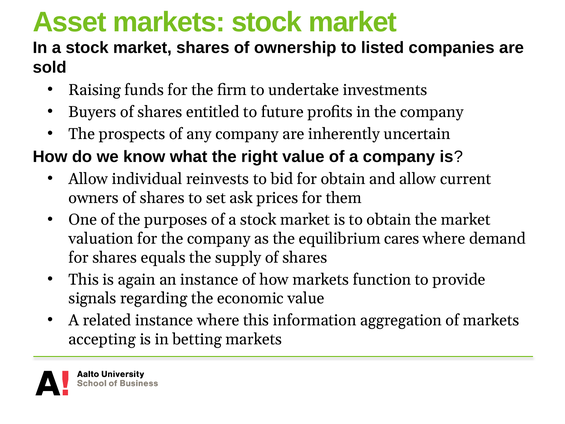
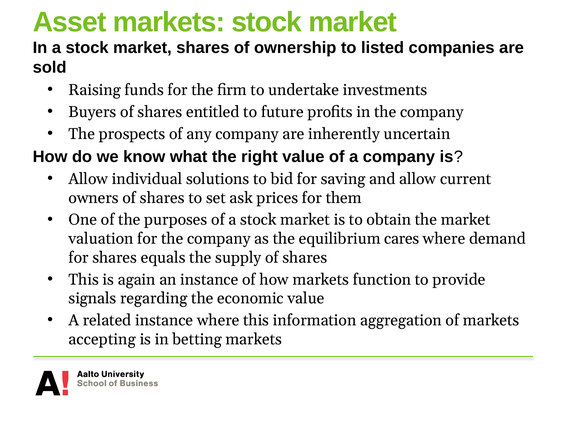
reinvests: reinvests -> solutions (218, 179)
for obtain: obtain -> saving (343, 179)
